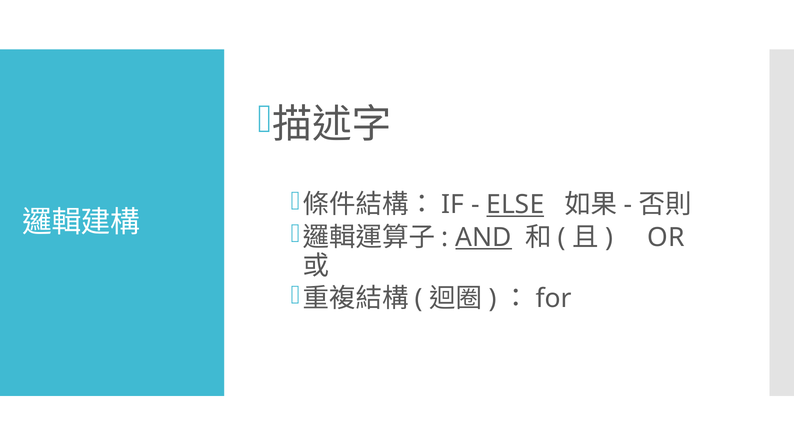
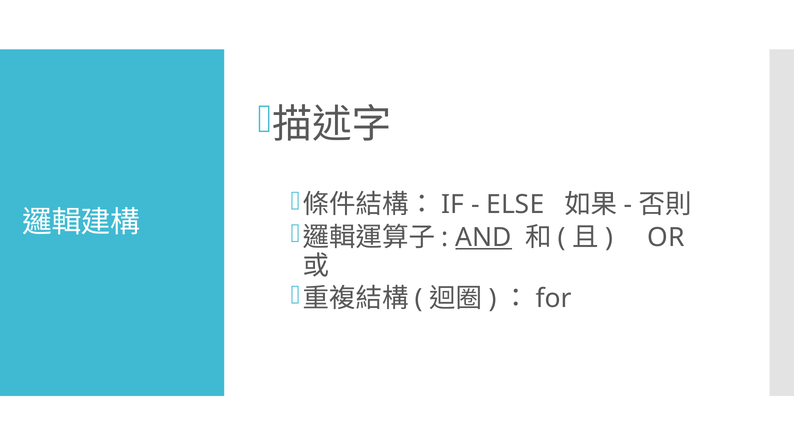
ELSE underline: present -> none (515, 205)
